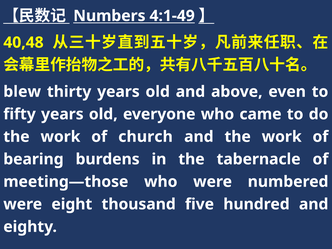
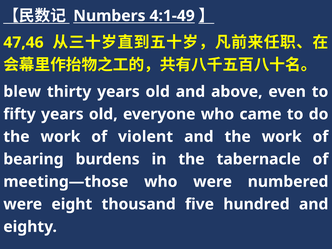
40,48: 40,48 -> 47,46 (23, 43)
church: church -> violent (146, 137)
